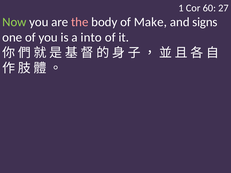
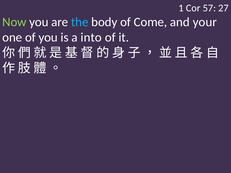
60: 60 -> 57 (209, 8)
the colour: pink -> light blue (80, 22)
Make: Make -> Come (150, 22)
signs: signs -> your (205, 22)
